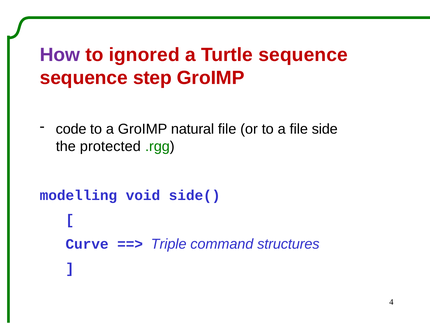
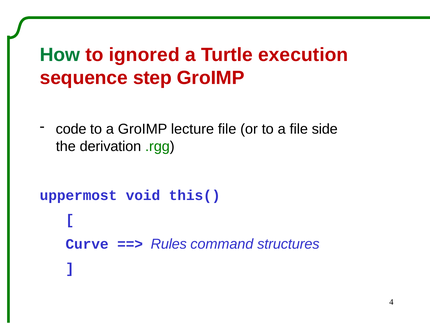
How colour: purple -> green (60, 55)
Turtle sequence: sequence -> execution (303, 55)
natural: natural -> lecture (192, 129)
protected: protected -> derivation (110, 146)
modelling: modelling -> uppermost (78, 195)
side(: side( -> this( (195, 195)
Triple: Triple -> Rules (169, 244)
